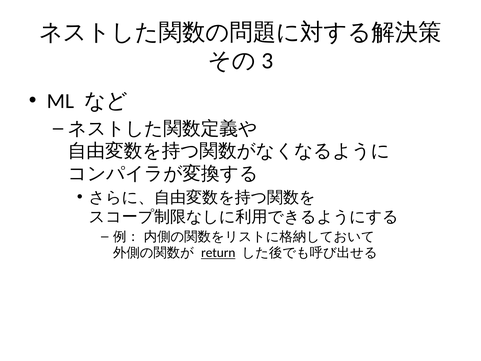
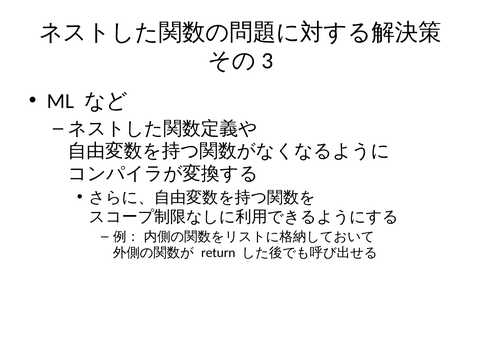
return underline: present -> none (218, 253)
